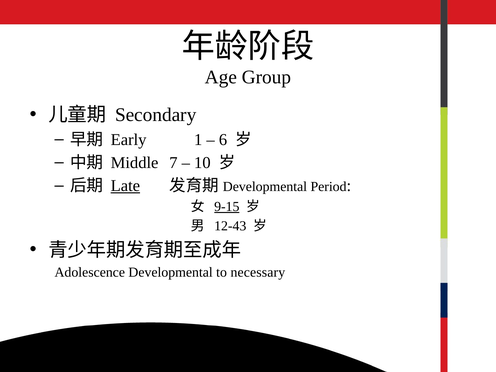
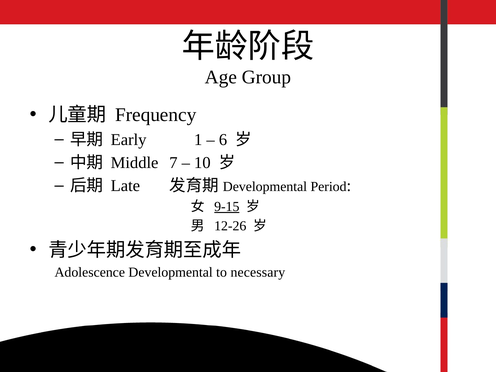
Secondary: Secondary -> Frequency (156, 115)
Late underline: present -> none (125, 186)
12-43: 12-43 -> 12-26 (230, 226)
